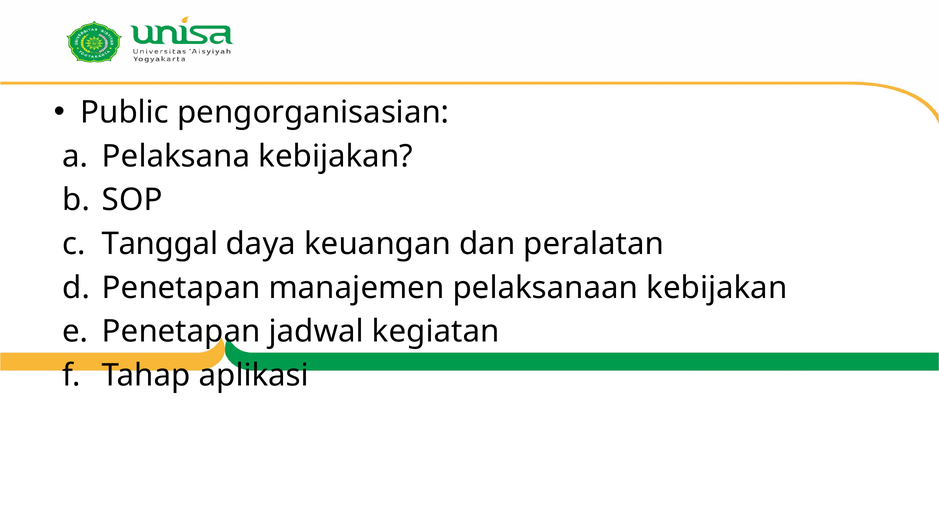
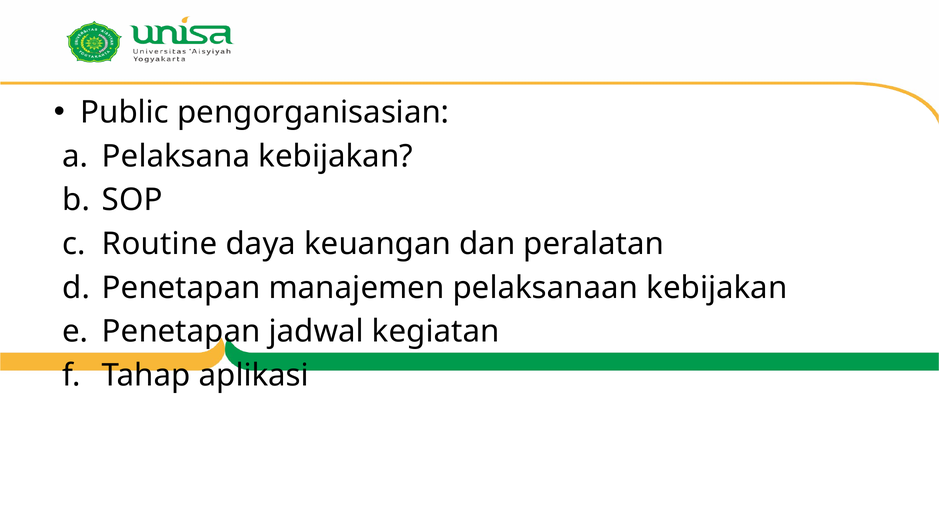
Tanggal: Tanggal -> Routine (160, 244)
